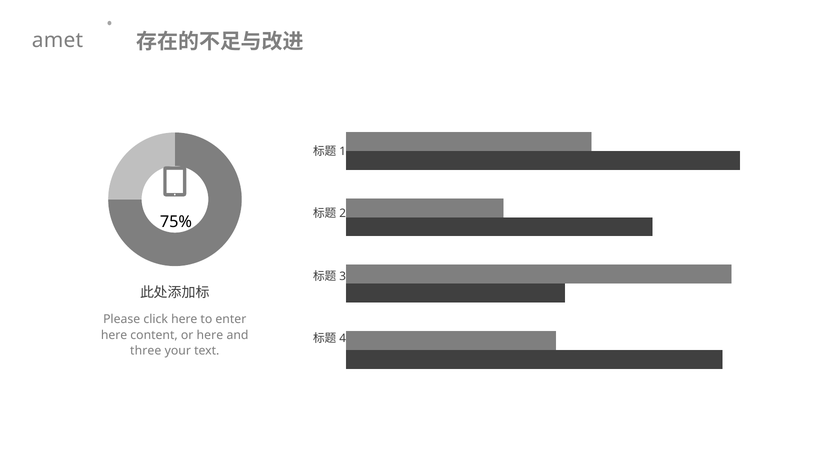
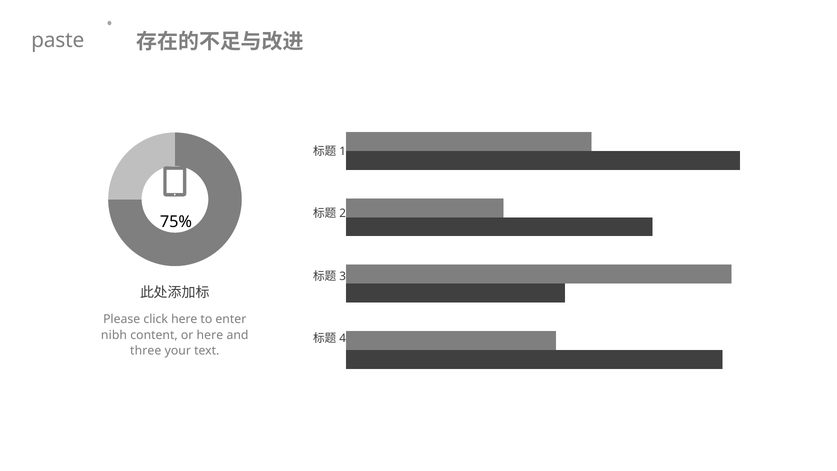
amet: amet -> paste (58, 40)
here: here -> nibh (114, 335)
